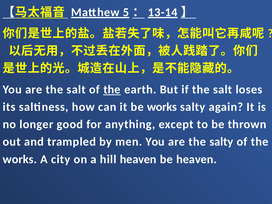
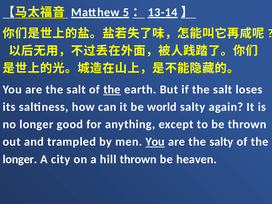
be works: works -> world (162, 107)
You underline: none -> present (155, 142)
works: works -> longer (20, 159)
hill heaven: heaven -> thrown (138, 159)
